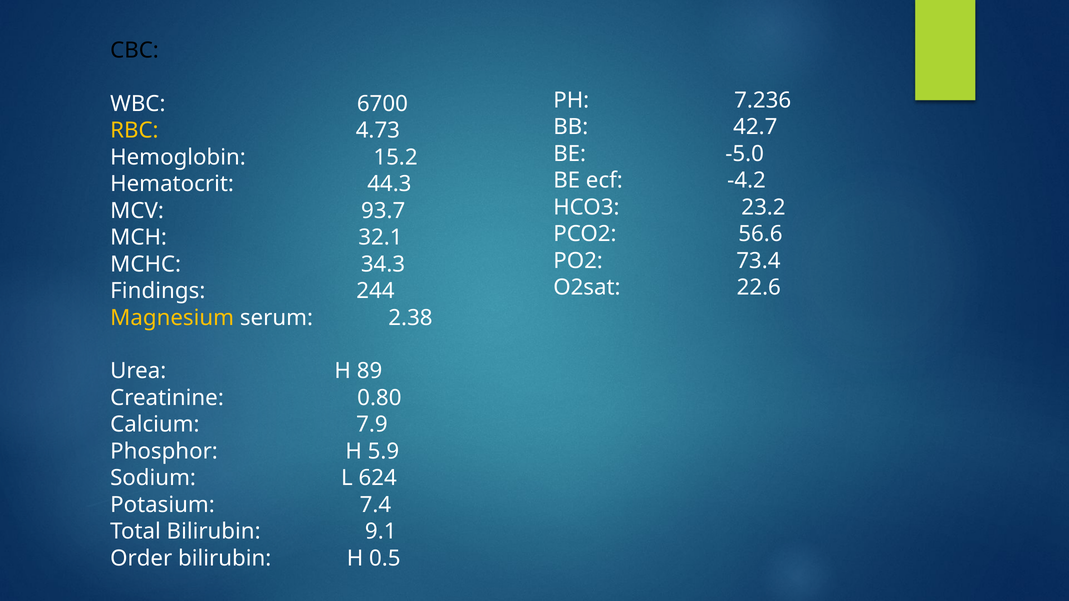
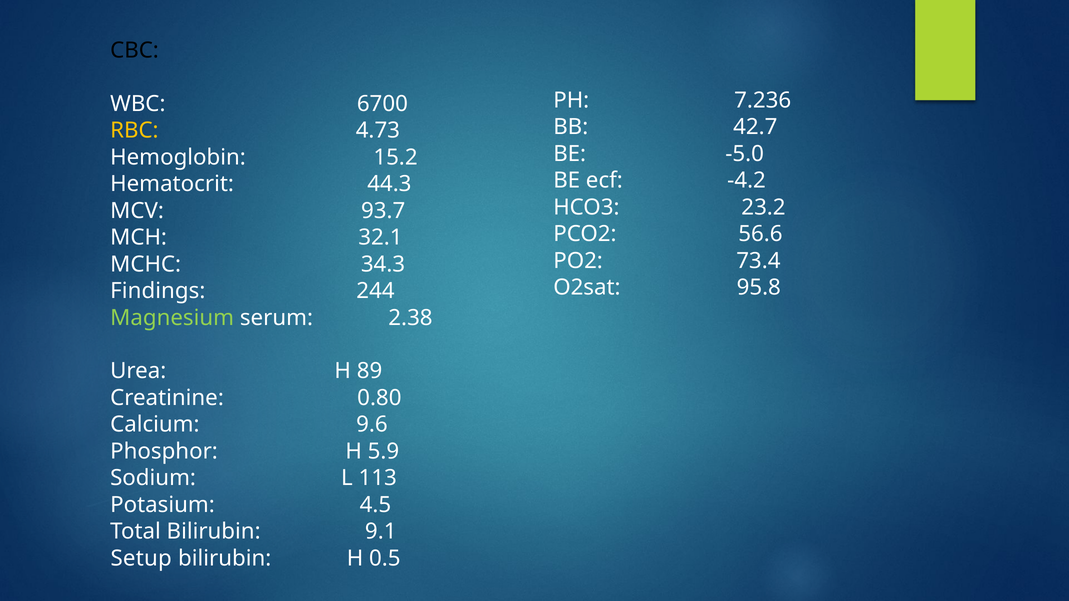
22.6: 22.6 -> 95.8 (759, 288)
Magnesium colour: yellow -> light green (172, 318)
7.9: 7.9 -> 9.6 (372, 425)
624: 624 -> 113 (378, 478)
7.4: 7.4 -> 4.5 (375, 505)
Order: Order -> Setup (141, 558)
